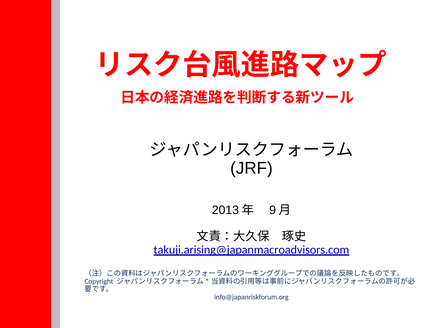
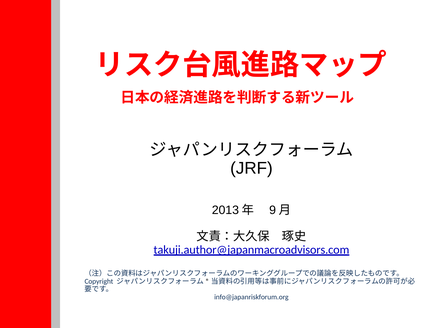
takuji.arising@japanmacroadvisors.com: takuji.arising@japanmacroadvisors.com -> takuji.author@japanmacroadvisors.com (251, 250)
